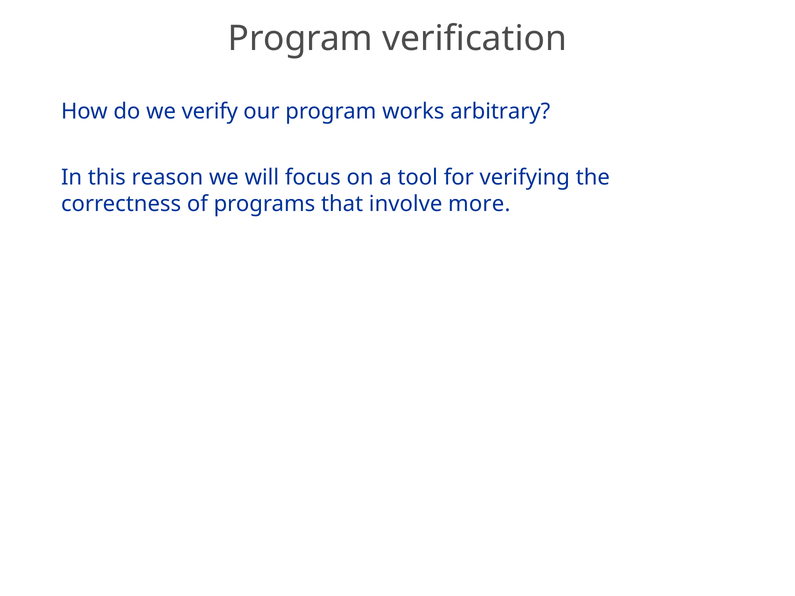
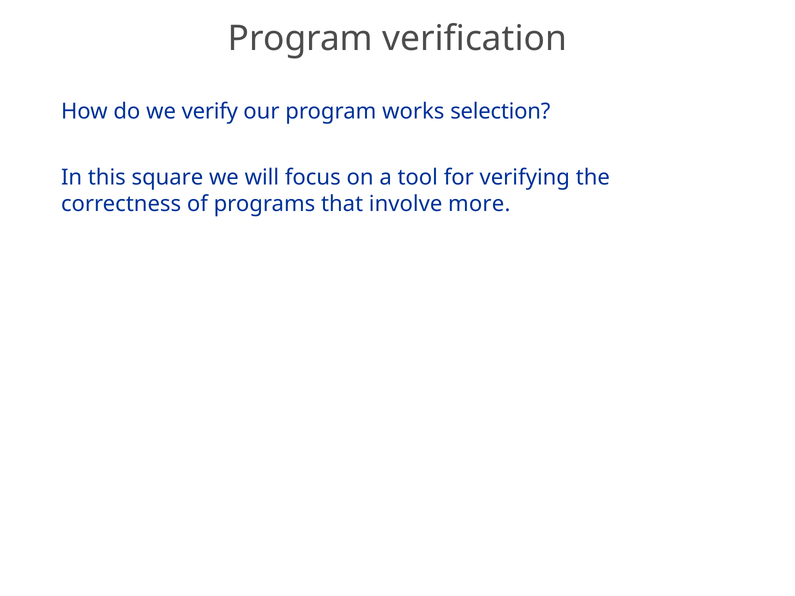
arbitrary: arbitrary -> selection (500, 111)
reason: reason -> square (167, 178)
